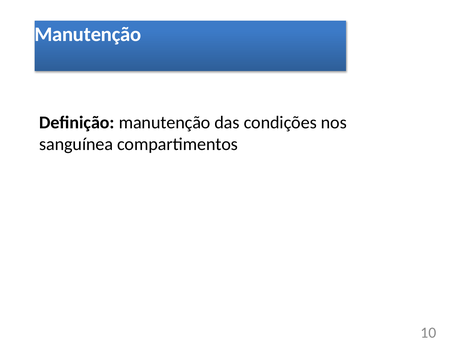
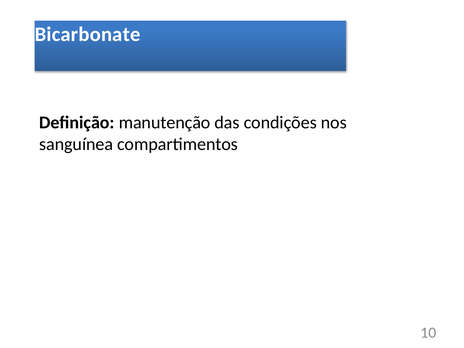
Manutenção: Manutenção -> Bicarbonate (88, 34)
